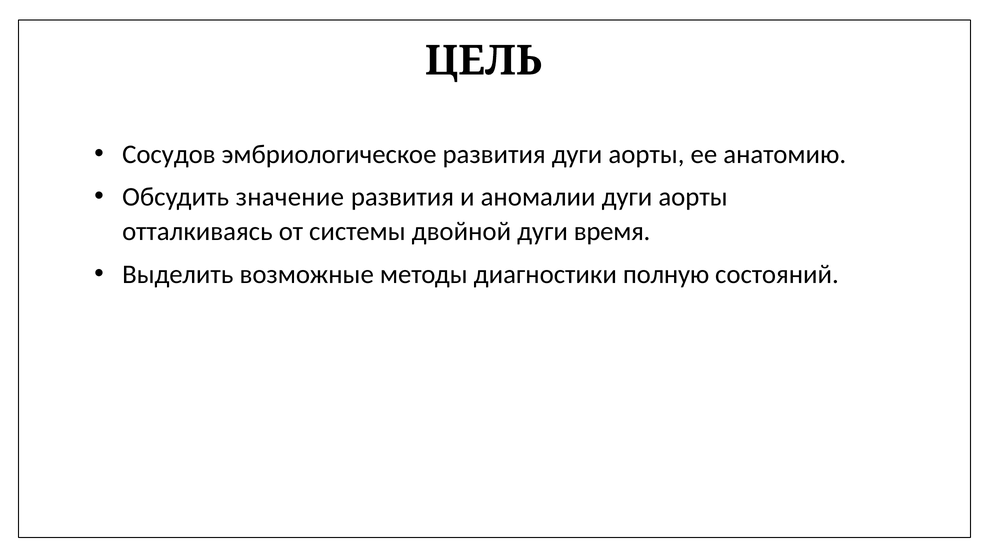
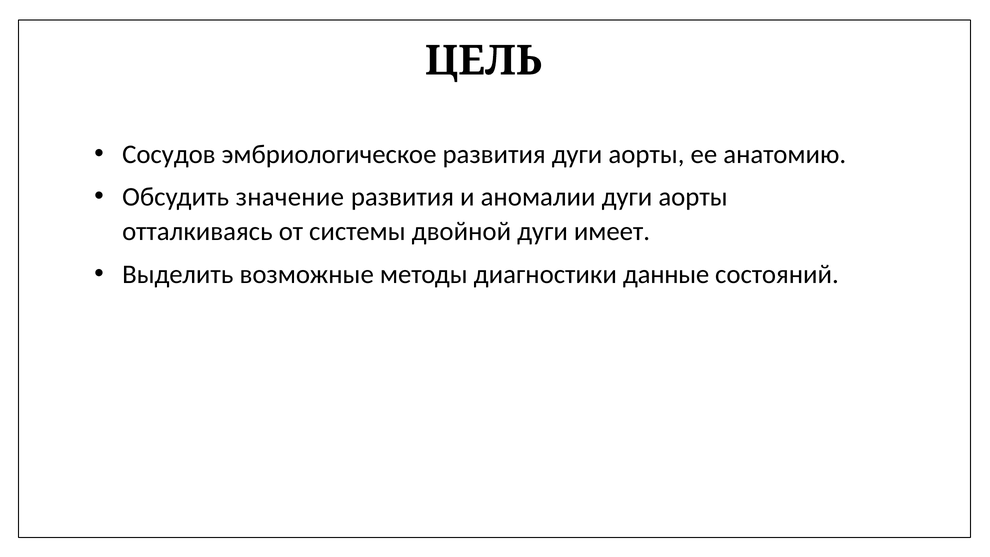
время: время -> имеет (612, 231)
полную: полную -> данные (666, 274)
